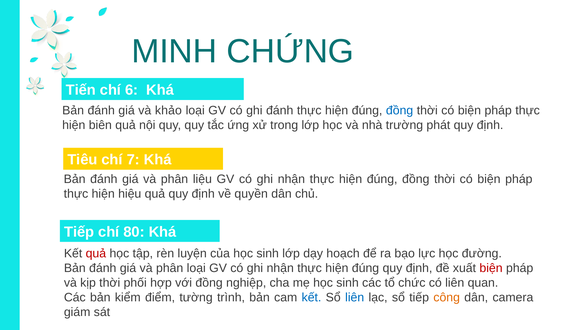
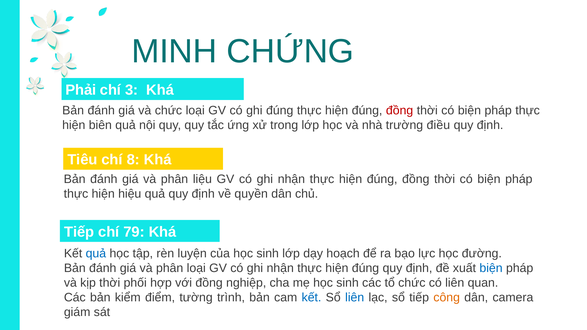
Tiến: Tiến -> Phải (81, 90)
6: 6 -> 3 (132, 90)
và khảo: khảo -> chức (168, 110)
ghi đánh: đánh -> đúng (280, 110)
đồng colour: blue -> red (400, 110)
phát: phát -> điều (438, 125)
7: 7 -> 8 (133, 160)
80: 80 -> 79 (134, 232)
quả colour: red -> blue (96, 254)
biện colour: red -> blue (491, 268)
